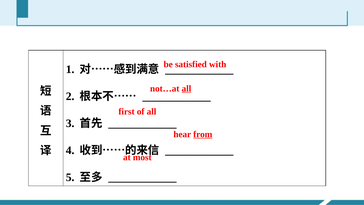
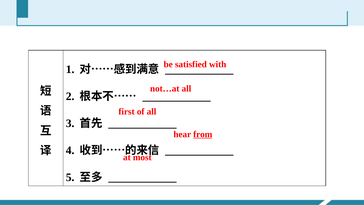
all underline: present -> none (186, 88)
